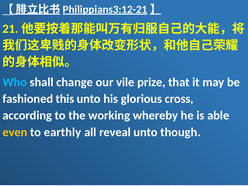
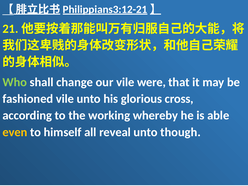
Who colour: light blue -> light green (15, 82)
prize: prize -> were (151, 82)
fashioned this: this -> vile (65, 99)
earthly: earthly -> himself (63, 132)
